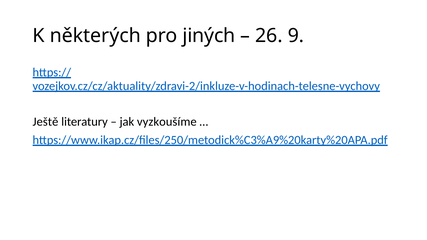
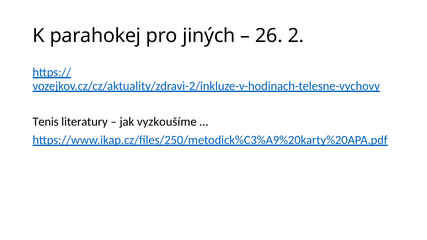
některých: některých -> parahokej (95, 36)
9: 9 -> 2 (296, 36)
Ještě: Ještě -> Tenis (46, 122)
